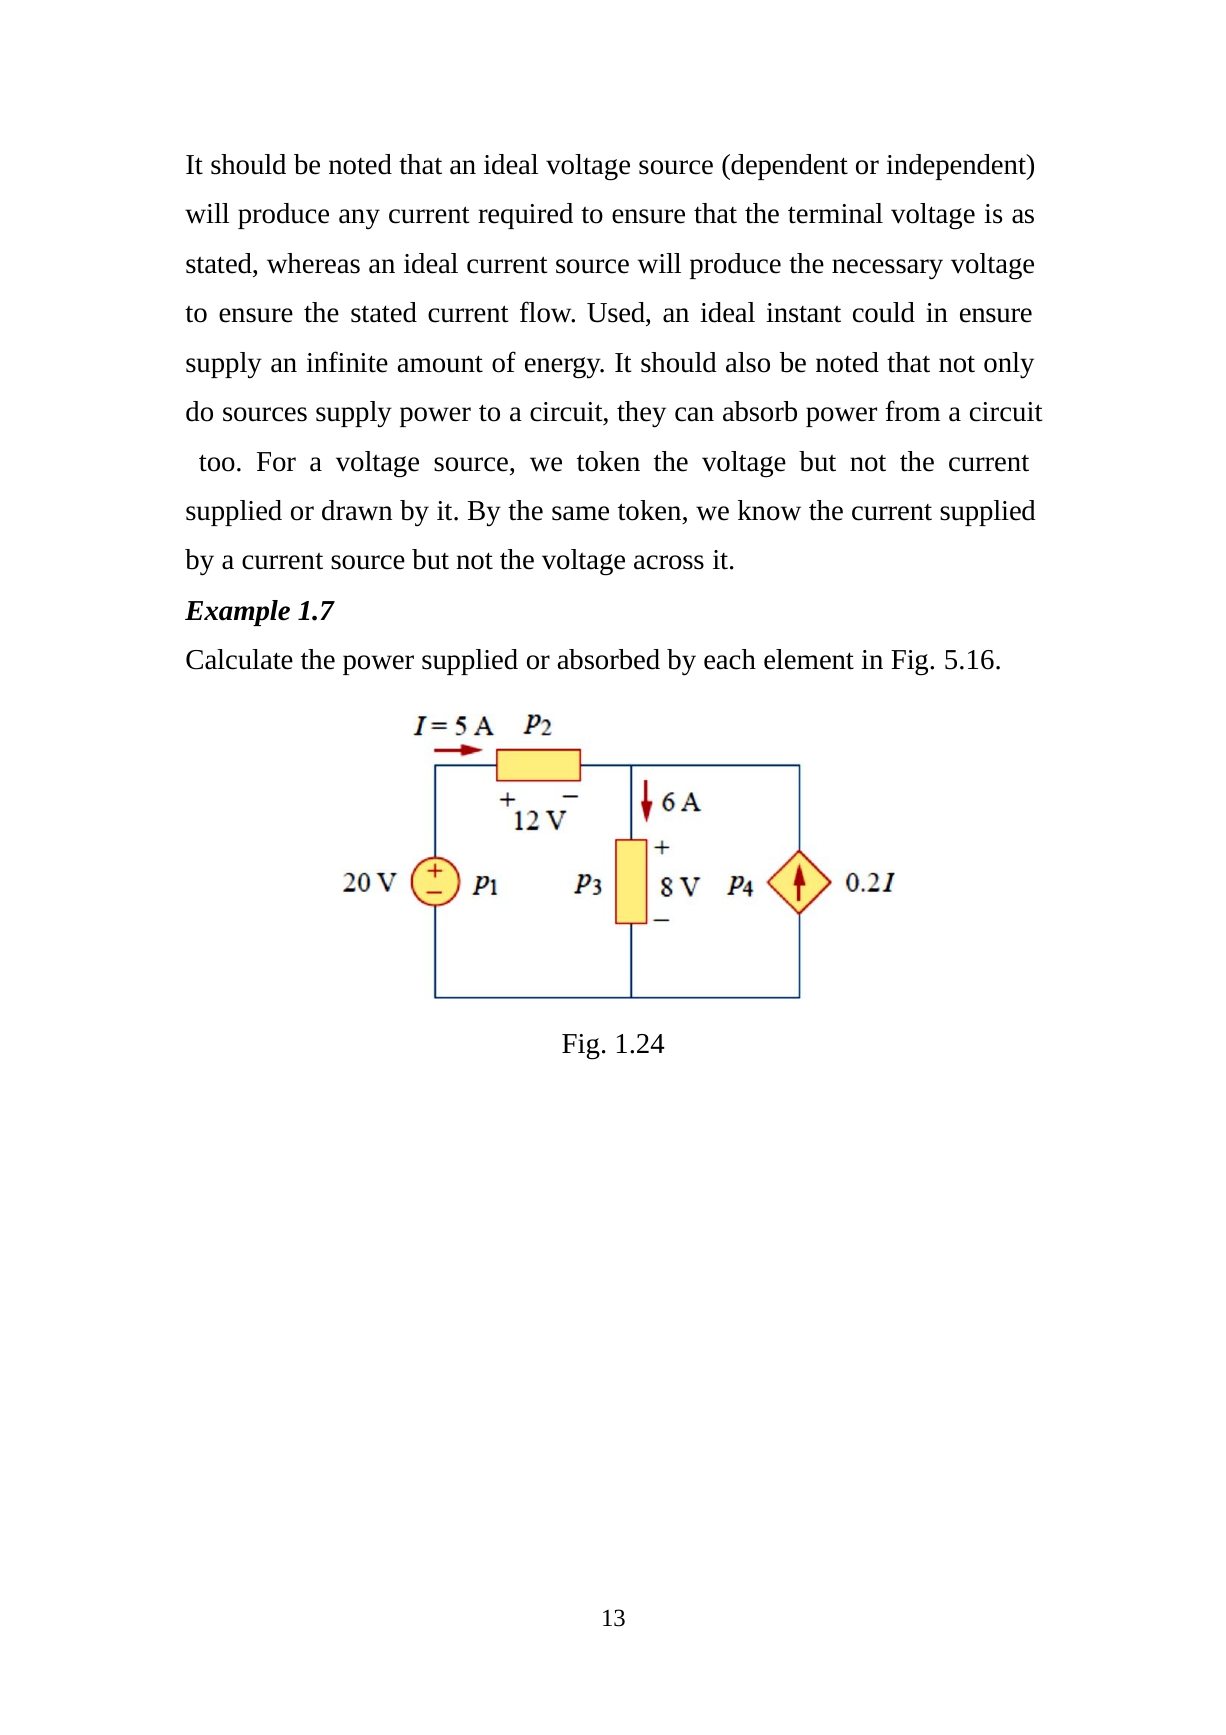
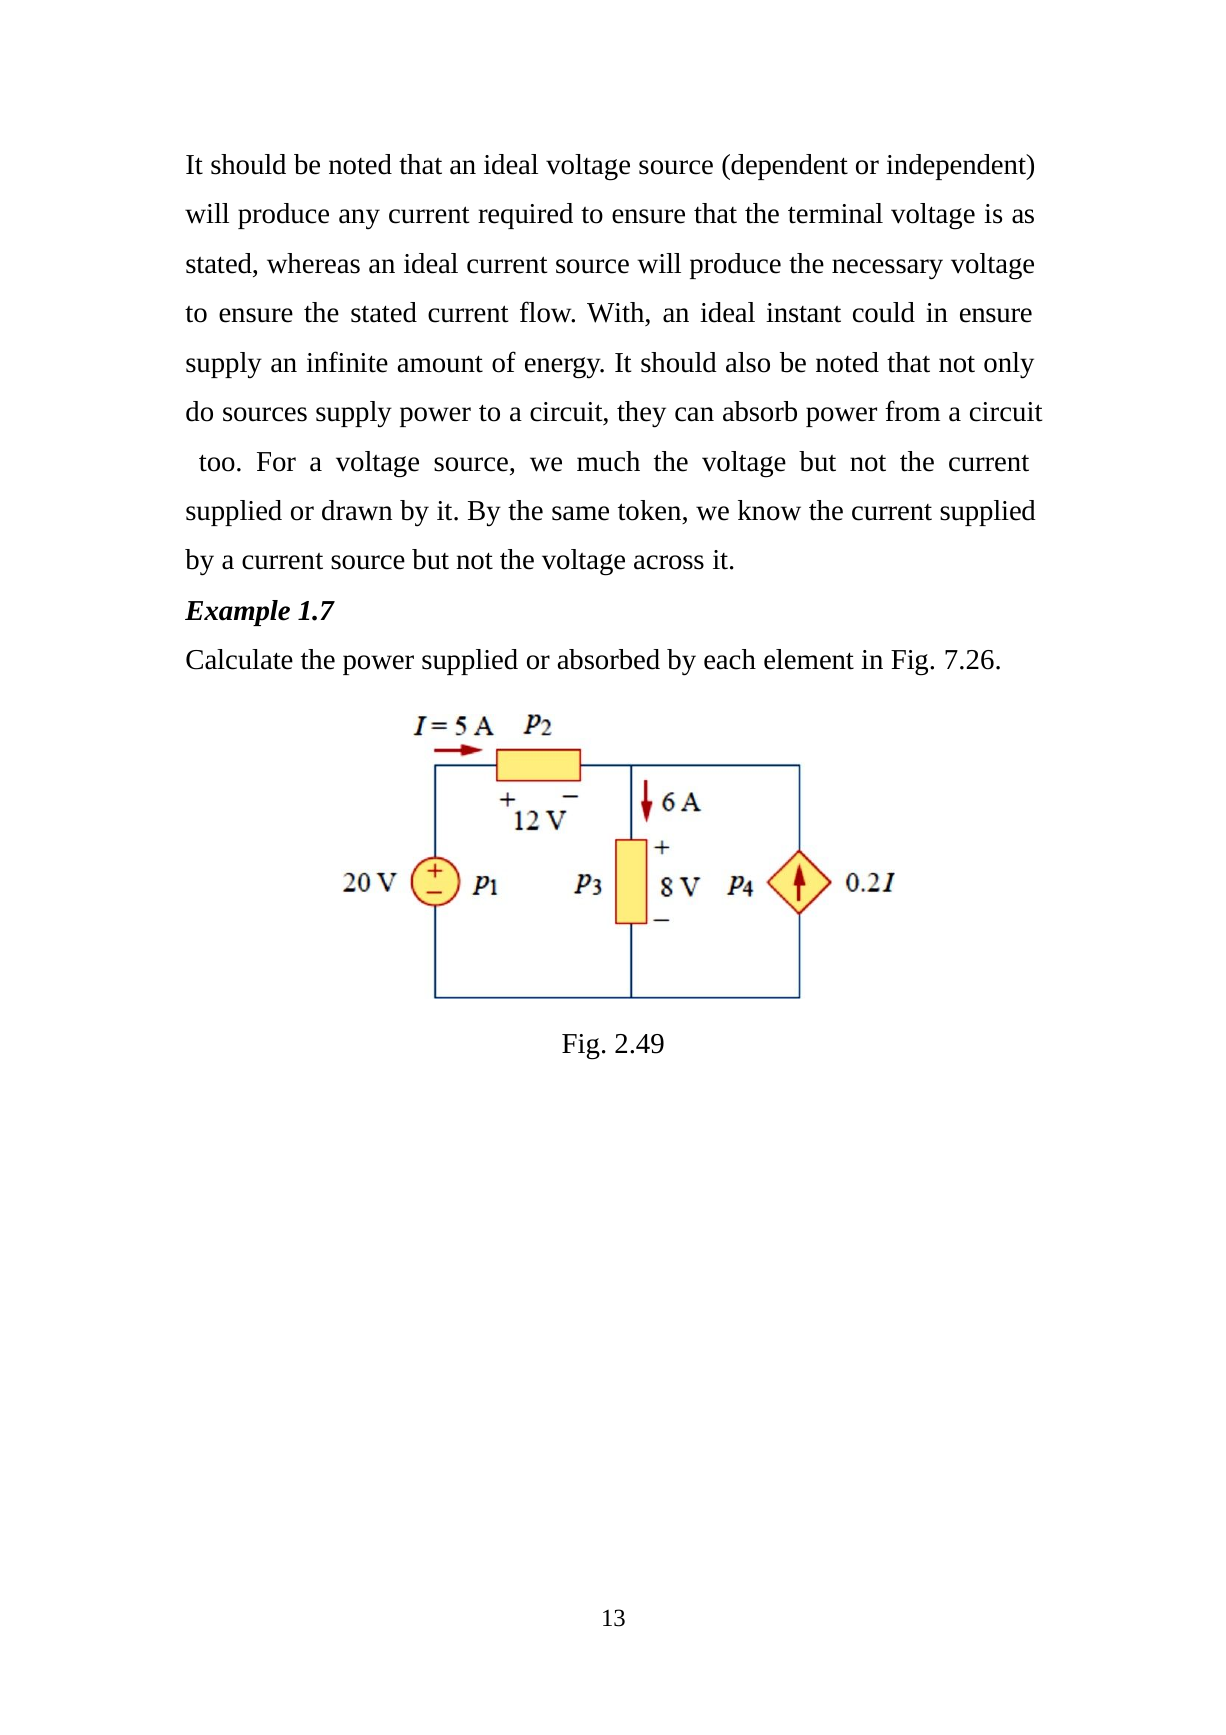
Used: Used -> With (619, 313)
we token: token -> much (609, 461)
5.16: 5.16 -> 7.26 (973, 660)
1.24: 1.24 -> 2.49 (640, 1044)
